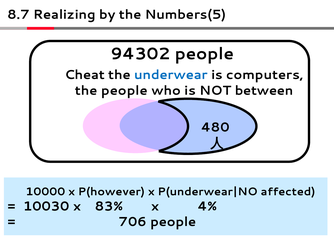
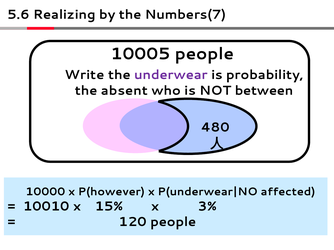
8.7: 8.7 -> 5.6 (18, 15)
Numbers(5: Numbers(5 -> Numbers(7 (186, 15)
94302: 94302 -> 10005 (140, 54)
Cheat: Cheat -> Write (85, 75)
underwear colour: blue -> purple (171, 75)
computers: computers -> probability (265, 75)
the people: people -> absent (124, 91)
10030: 10030 -> 10010 (46, 207)
83%: 83% -> 15% (109, 207)
4%: 4% -> 3% (207, 207)
706: 706 -> 120 (133, 222)
